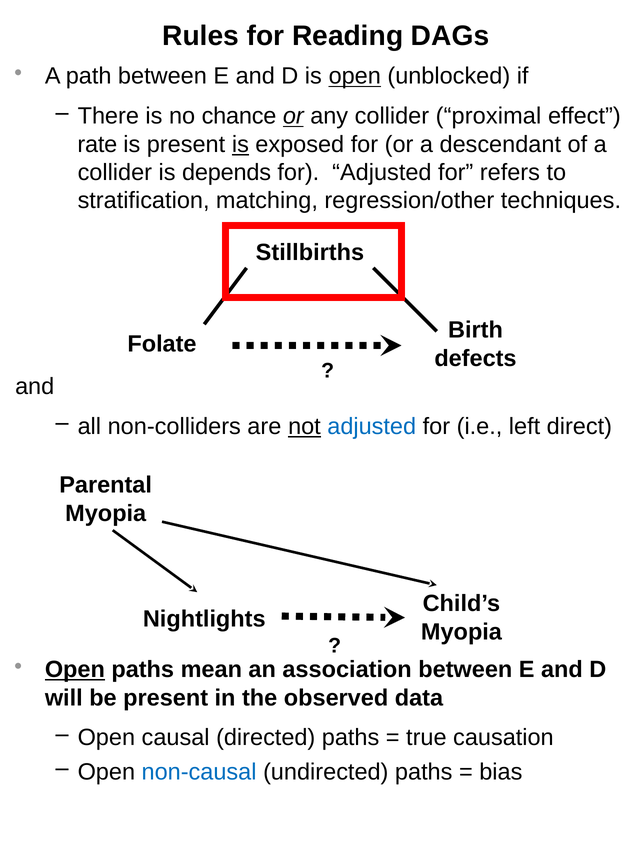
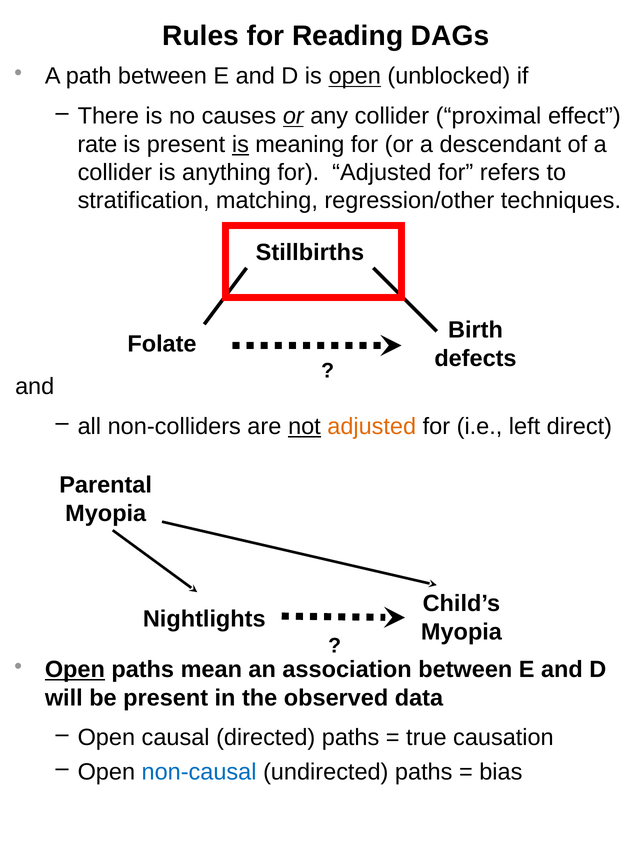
chance: chance -> causes (239, 116)
exposed: exposed -> meaning (300, 144)
depends: depends -> anything (226, 172)
adjusted colour: blue -> orange (372, 426)
